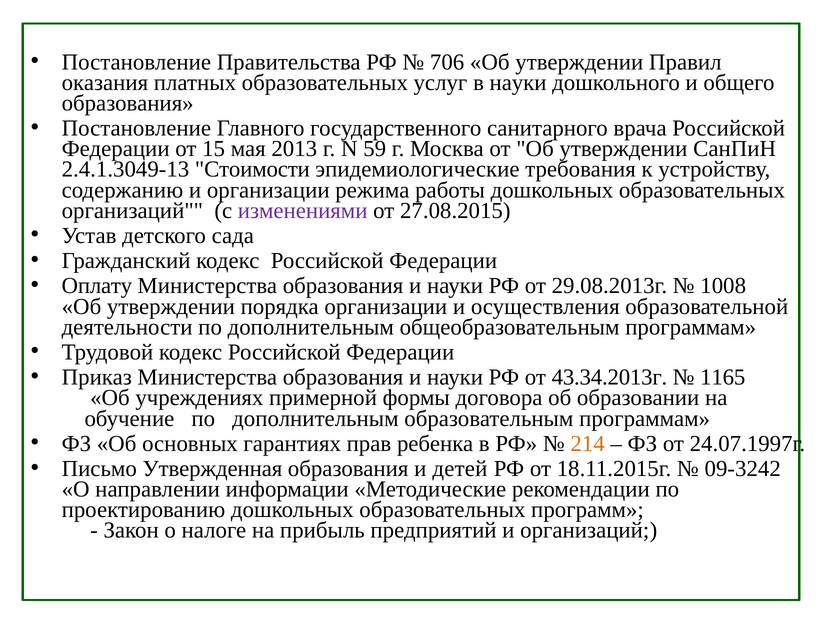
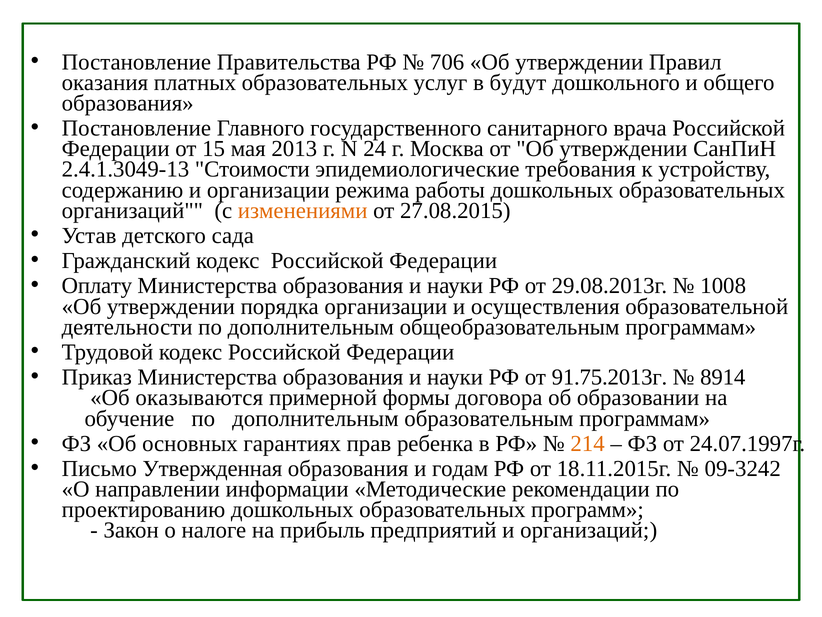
в науки: науки -> будут (518, 82)
59: 59 -> 24 (375, 149)
изменениями colour: purple -> orange (303, 210)
43.34.2013г: 43.34.2013г -> 91.75.2013г (609, 377)
1165: 1165 -> 8914 (723, 377)
учреждениях: учреждениях -> оказываются (199, 398)
детей: детей -> годам (460, 468)
